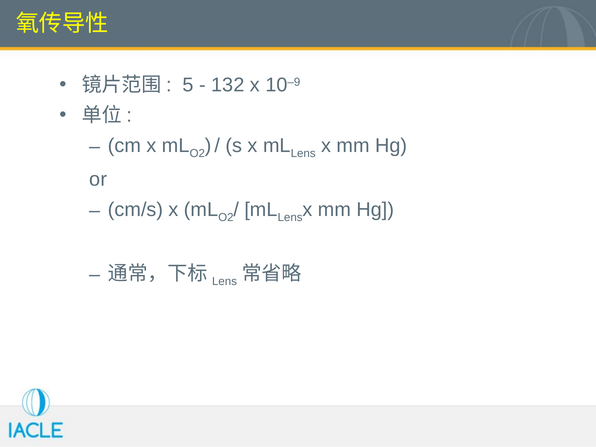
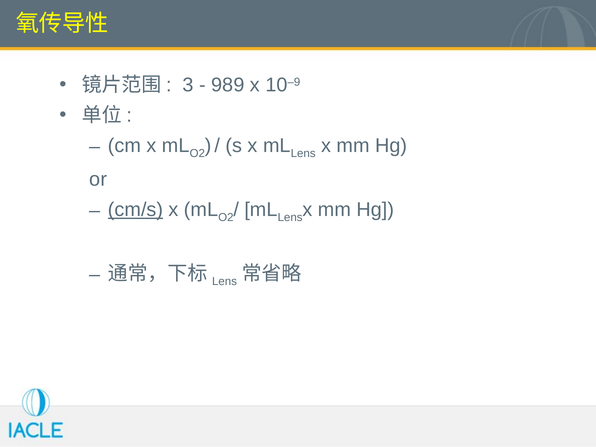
5: 5 -> 3 (188, 85)
132: 132 -> 989 (228, 85)
cm/s underline: none -> present (135, 210)
